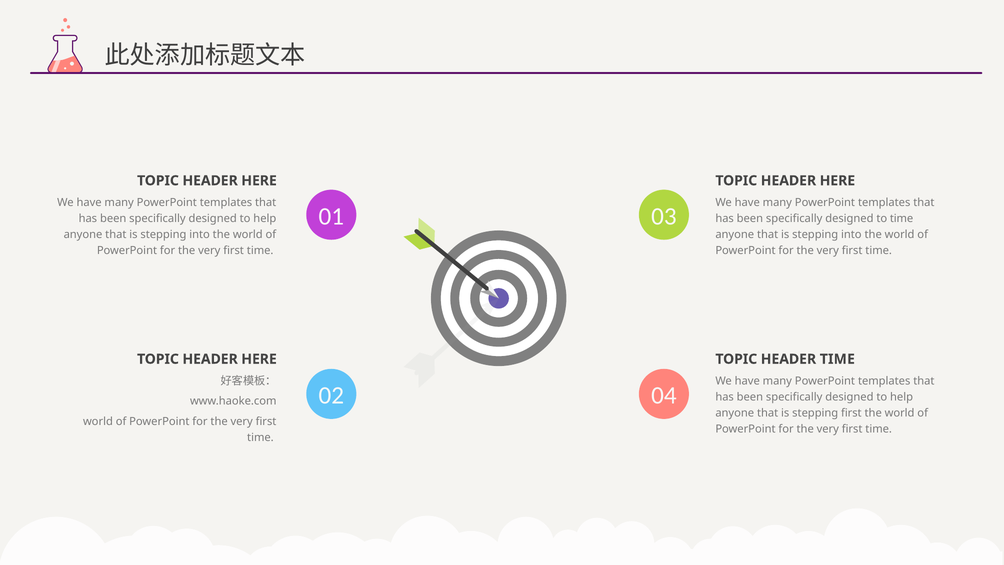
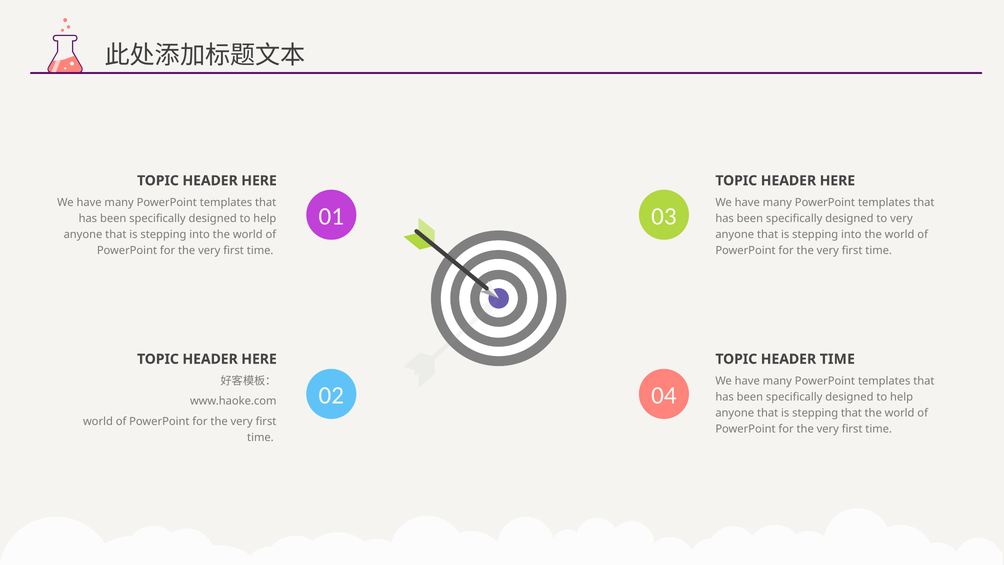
to time: time -> very (901, 218)
stepping first: first -> that (851, 413)
